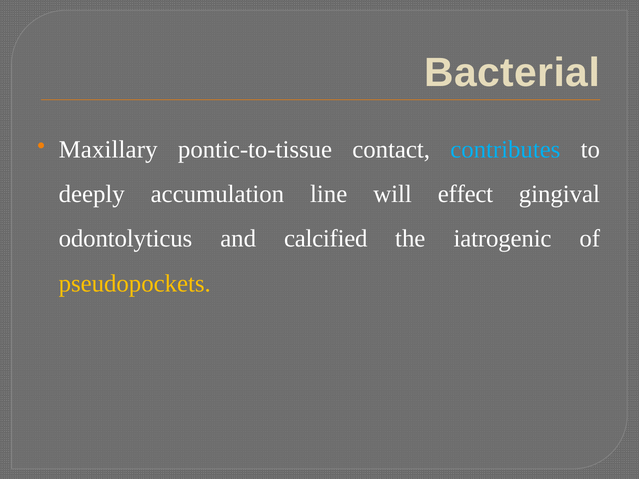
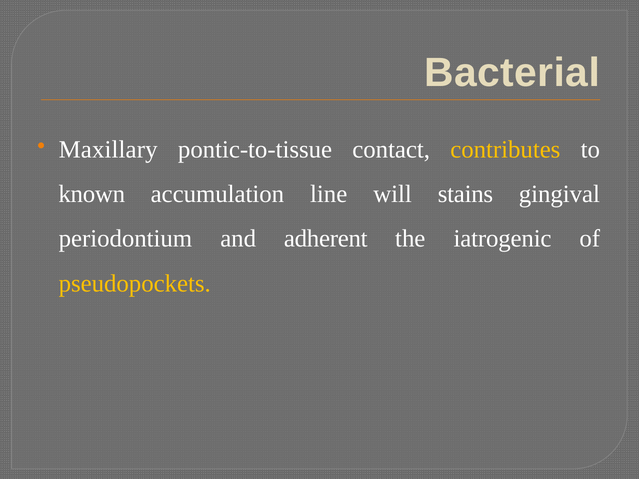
contributes colour: light blue -> yellow (505, 150)
deeply: deeply -> known (92, 194)
effect: effect -> stains (465, 194)
odontolyticus: odontolyticus -> periodontium (125, 239)
calcified: calcified -> adherent (326, 239)
